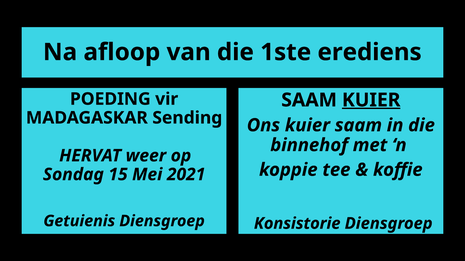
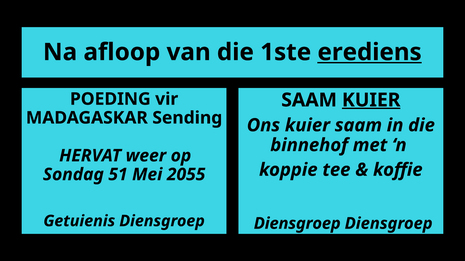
erediens underline: none -> present (370, 52)
15: 15 -> 51 (118, 175)
2021: 2021 -> 2055 (186, 175)
Konsistorie: Konsistorie -> Diensgroep (297, 224)
